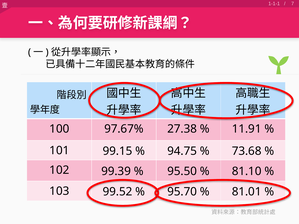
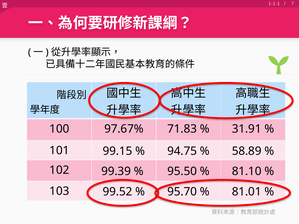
27.38: 27.38 -> 71.83 (182, 129)
11.91: 11.91 -> 31.91 (247, 129)
73.68: 73.68 -> 58.89 (247, 151)
